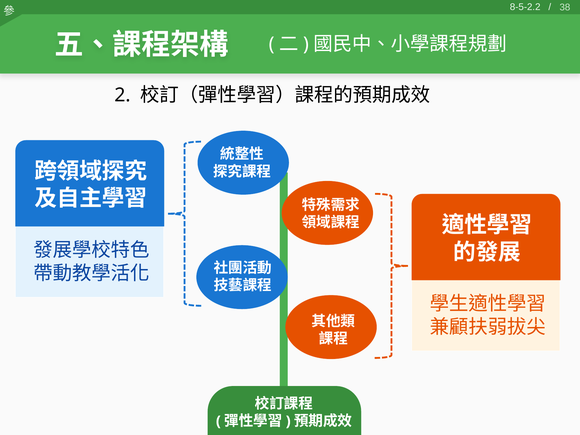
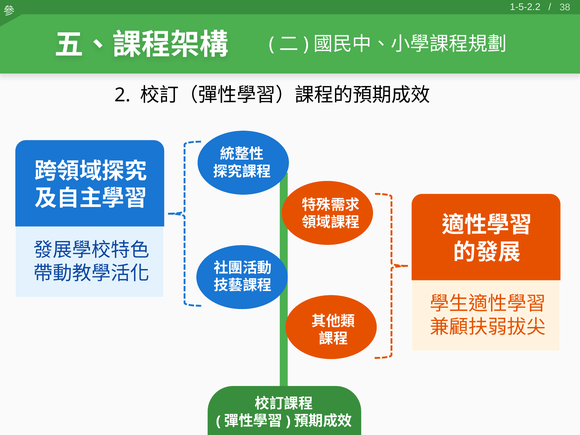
8-5-2.2: 8-5-2.2 -> 1-5-2.2 (525, 7)
